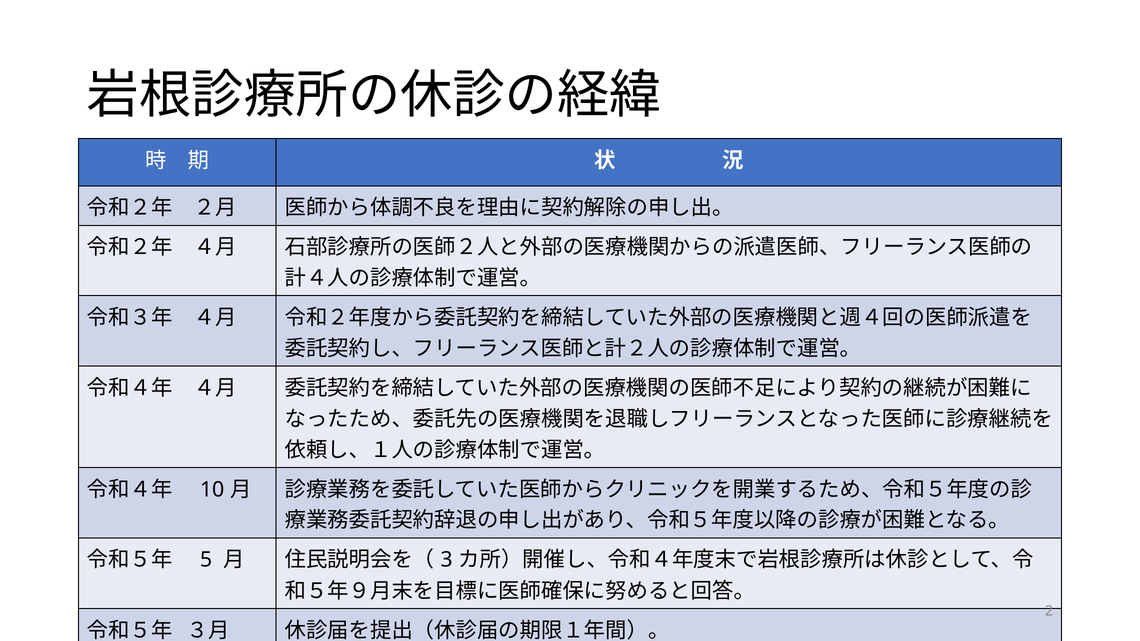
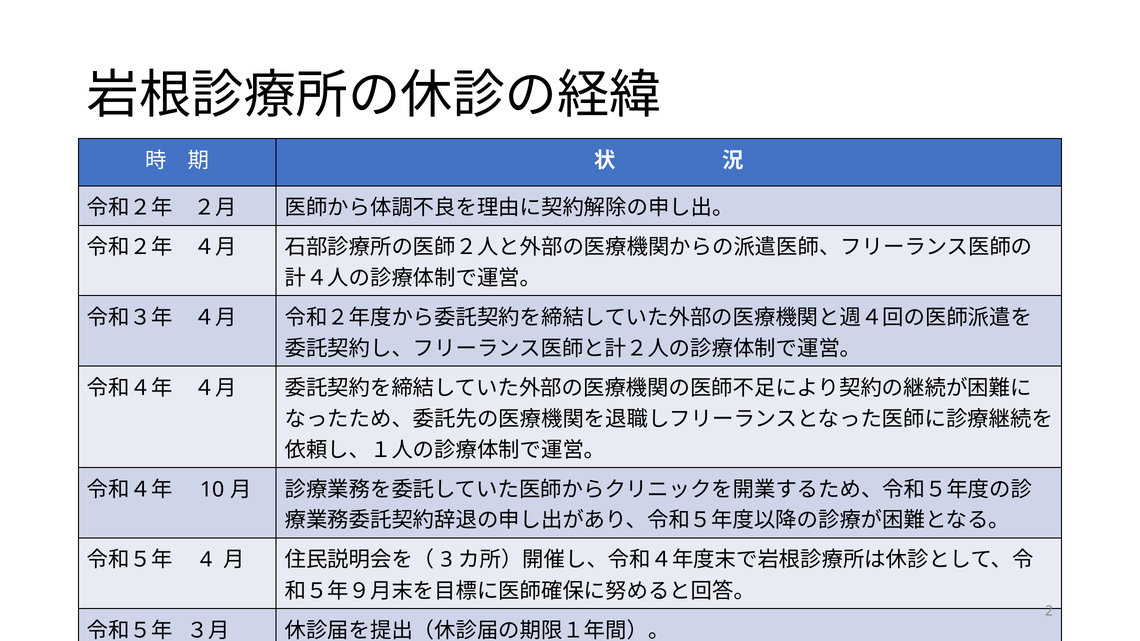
5: 5 -> 4 (206, 560)
